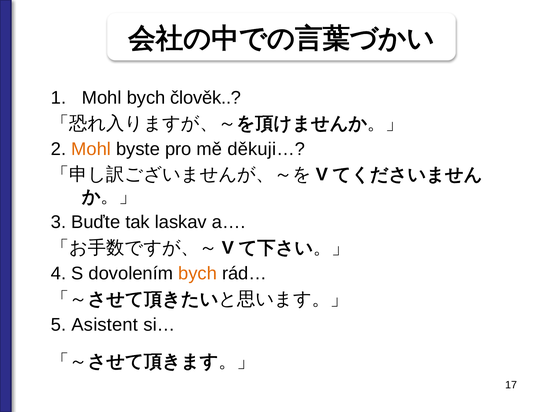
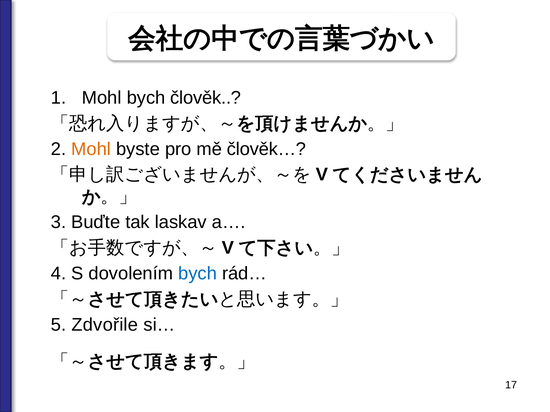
děkuji…: děkuji… -> člověk… (266, 149)
bych colour: orange -> blue (198, 274)
Asistent: Asistent -> Zdvořile (105, 325)
